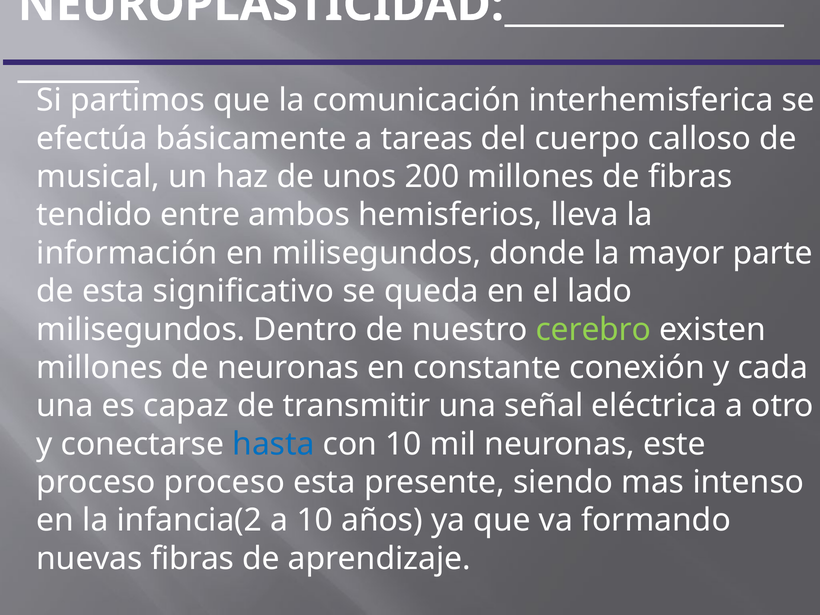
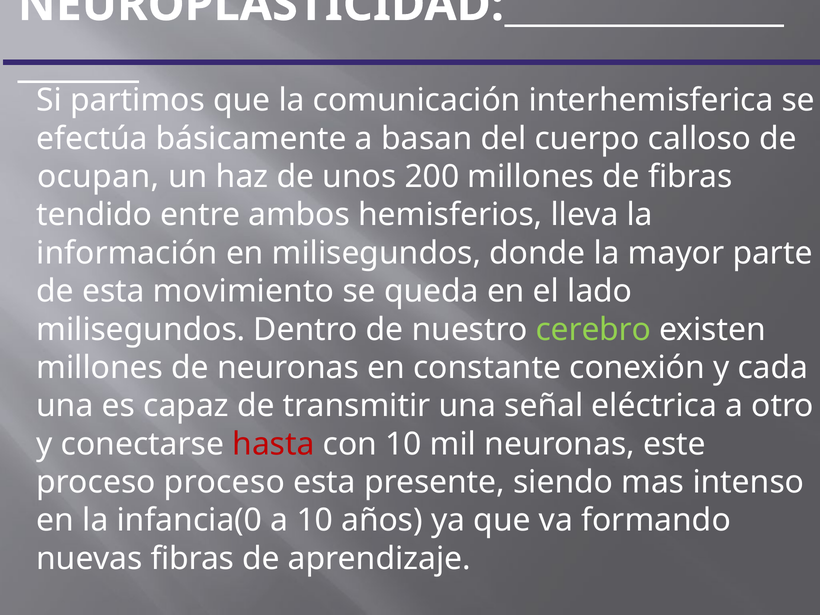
tareas: tareas -> basan (427, 139)
musical: musical -> ocupan (98, 177)
significativo: significativo -> movimiento (244, 291)
hasta colour: blue -> red (273, 444)
infancia(2: infancia(2 -> infancia(0 (189, 520)
